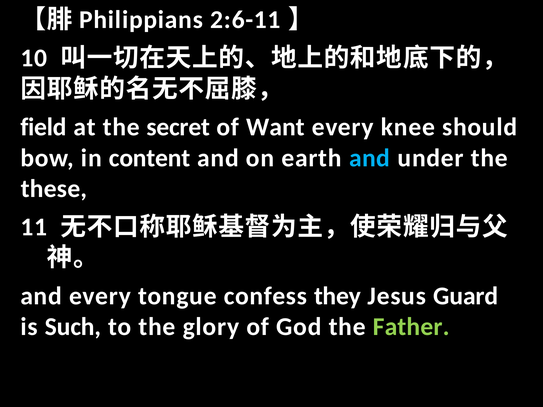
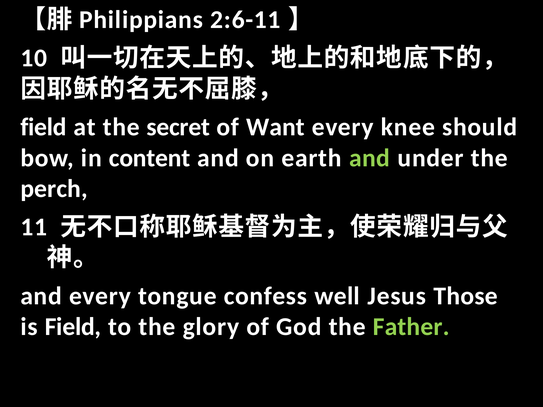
and colour: light blue -> light green (369, 158)
these: these -> perch (54, 189)
they: they -> well (337, 296)
Guard: Guard -> Those (466, 296)
is Such: Such -> Field (73, 327)
